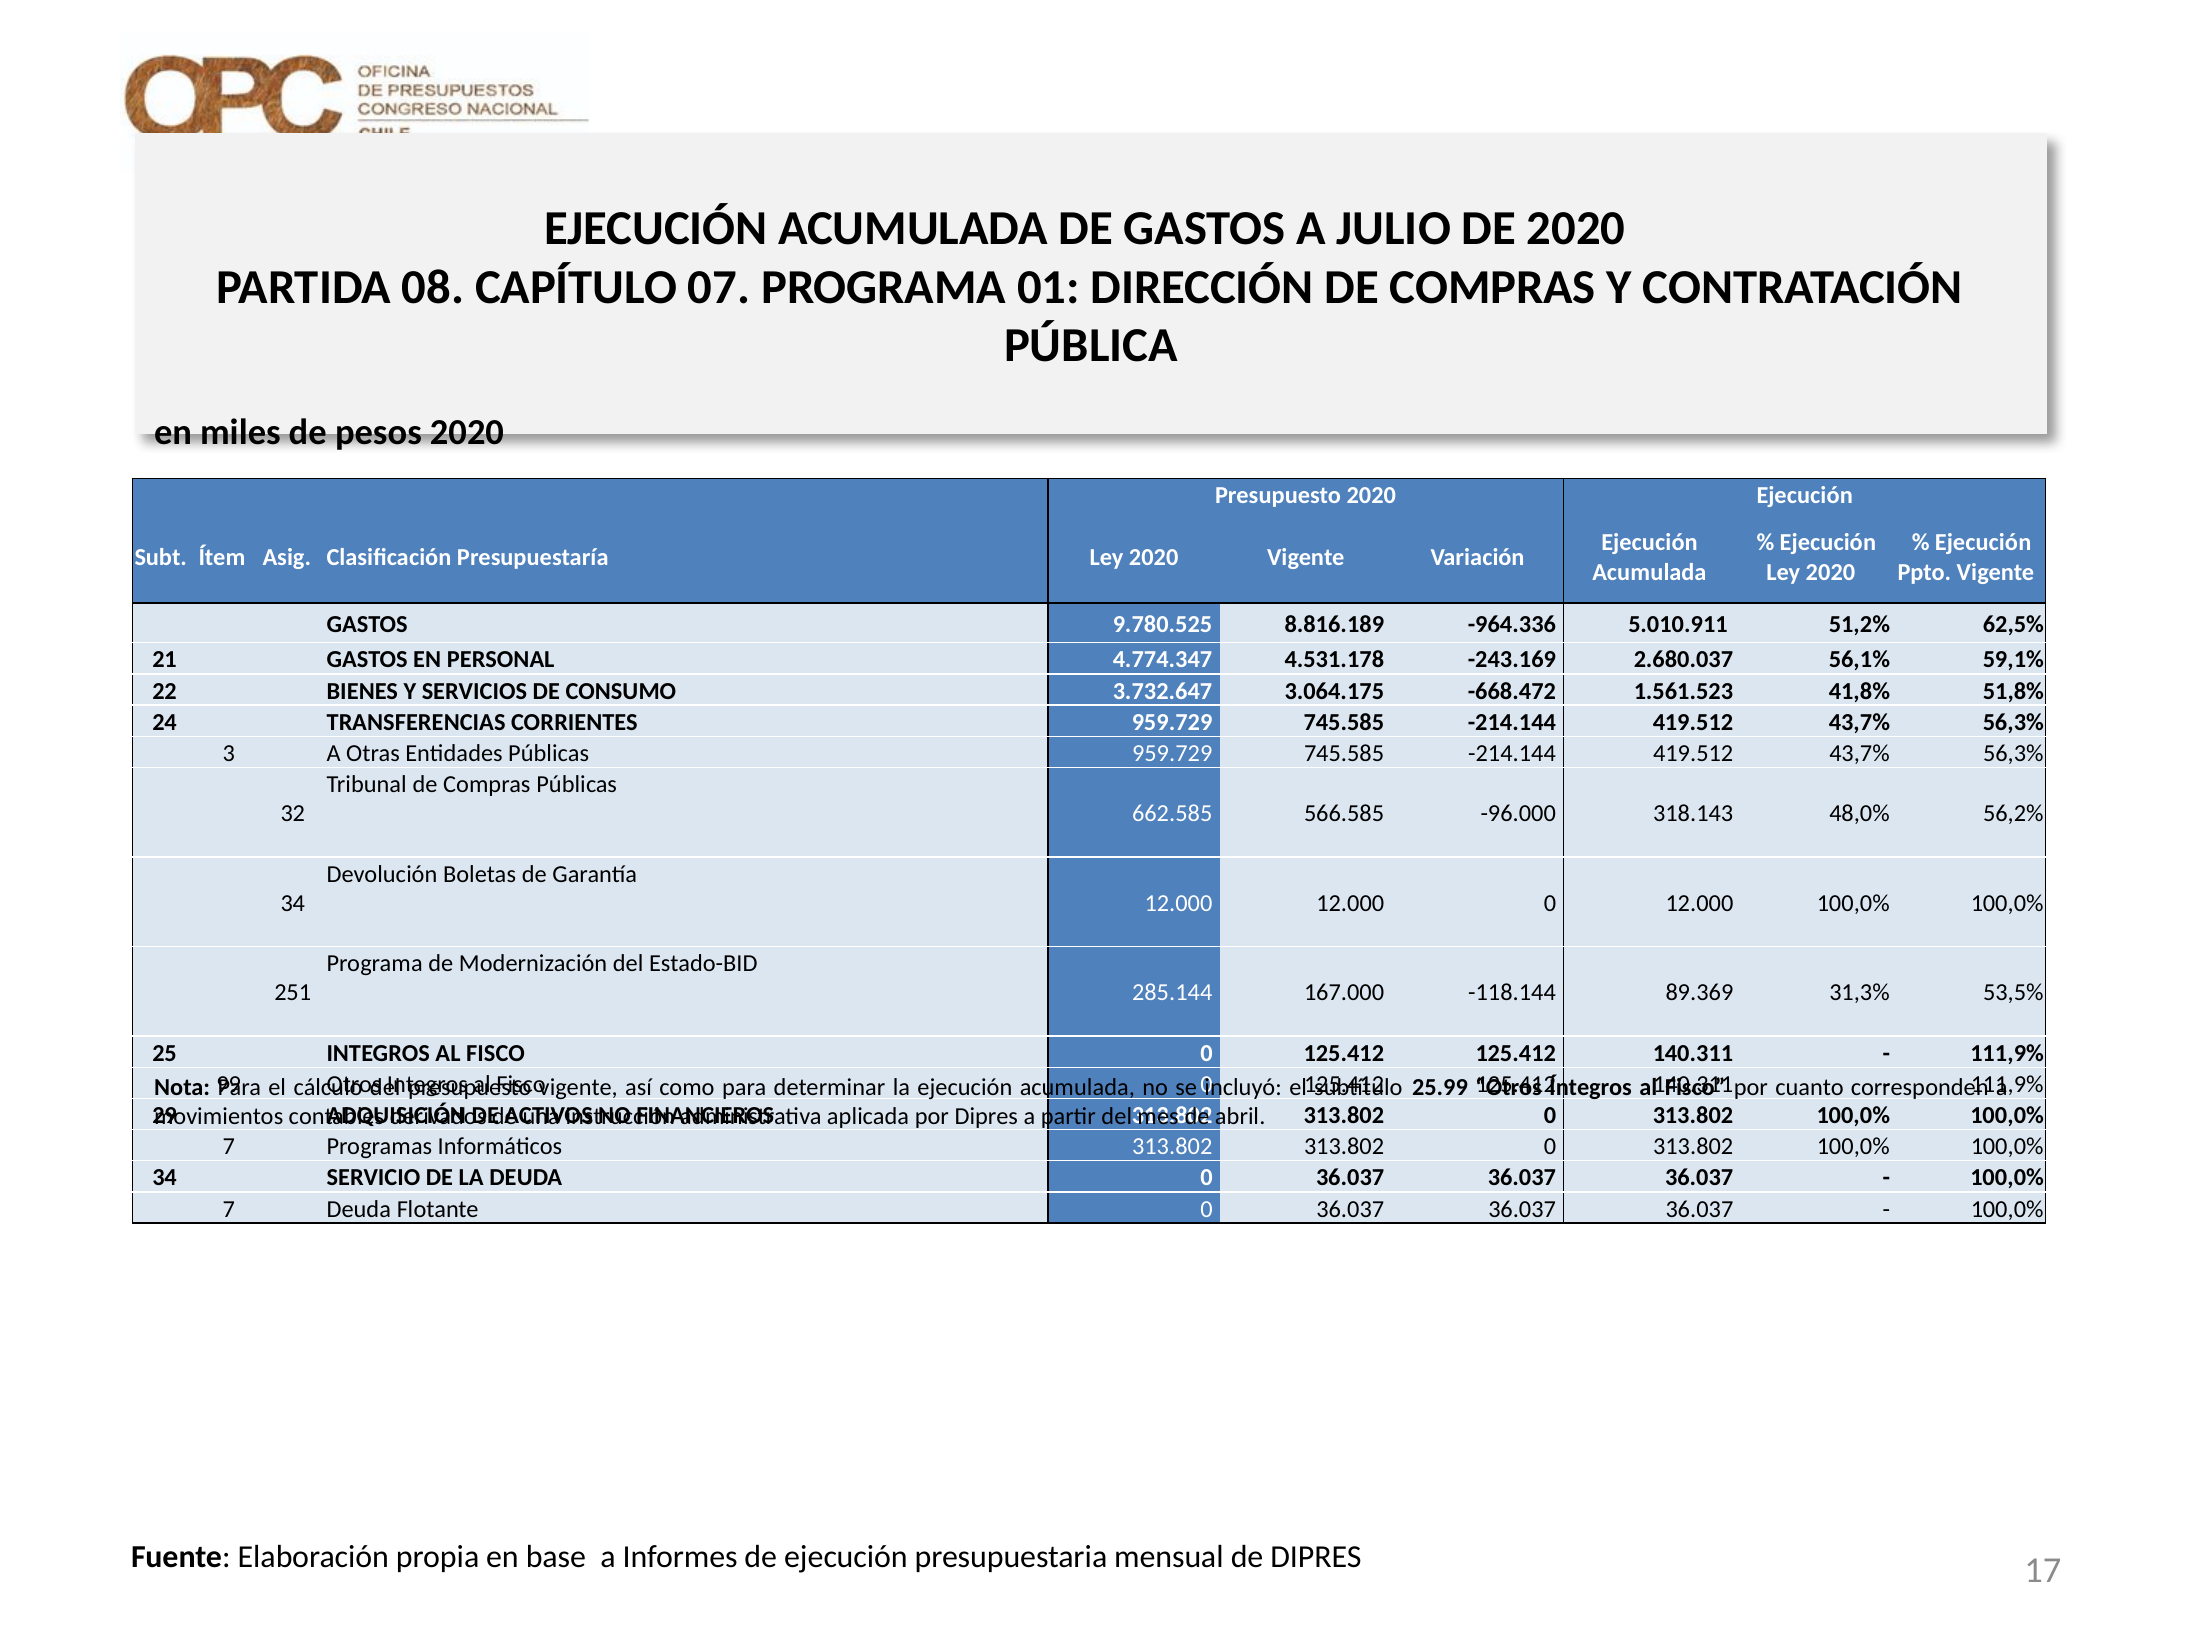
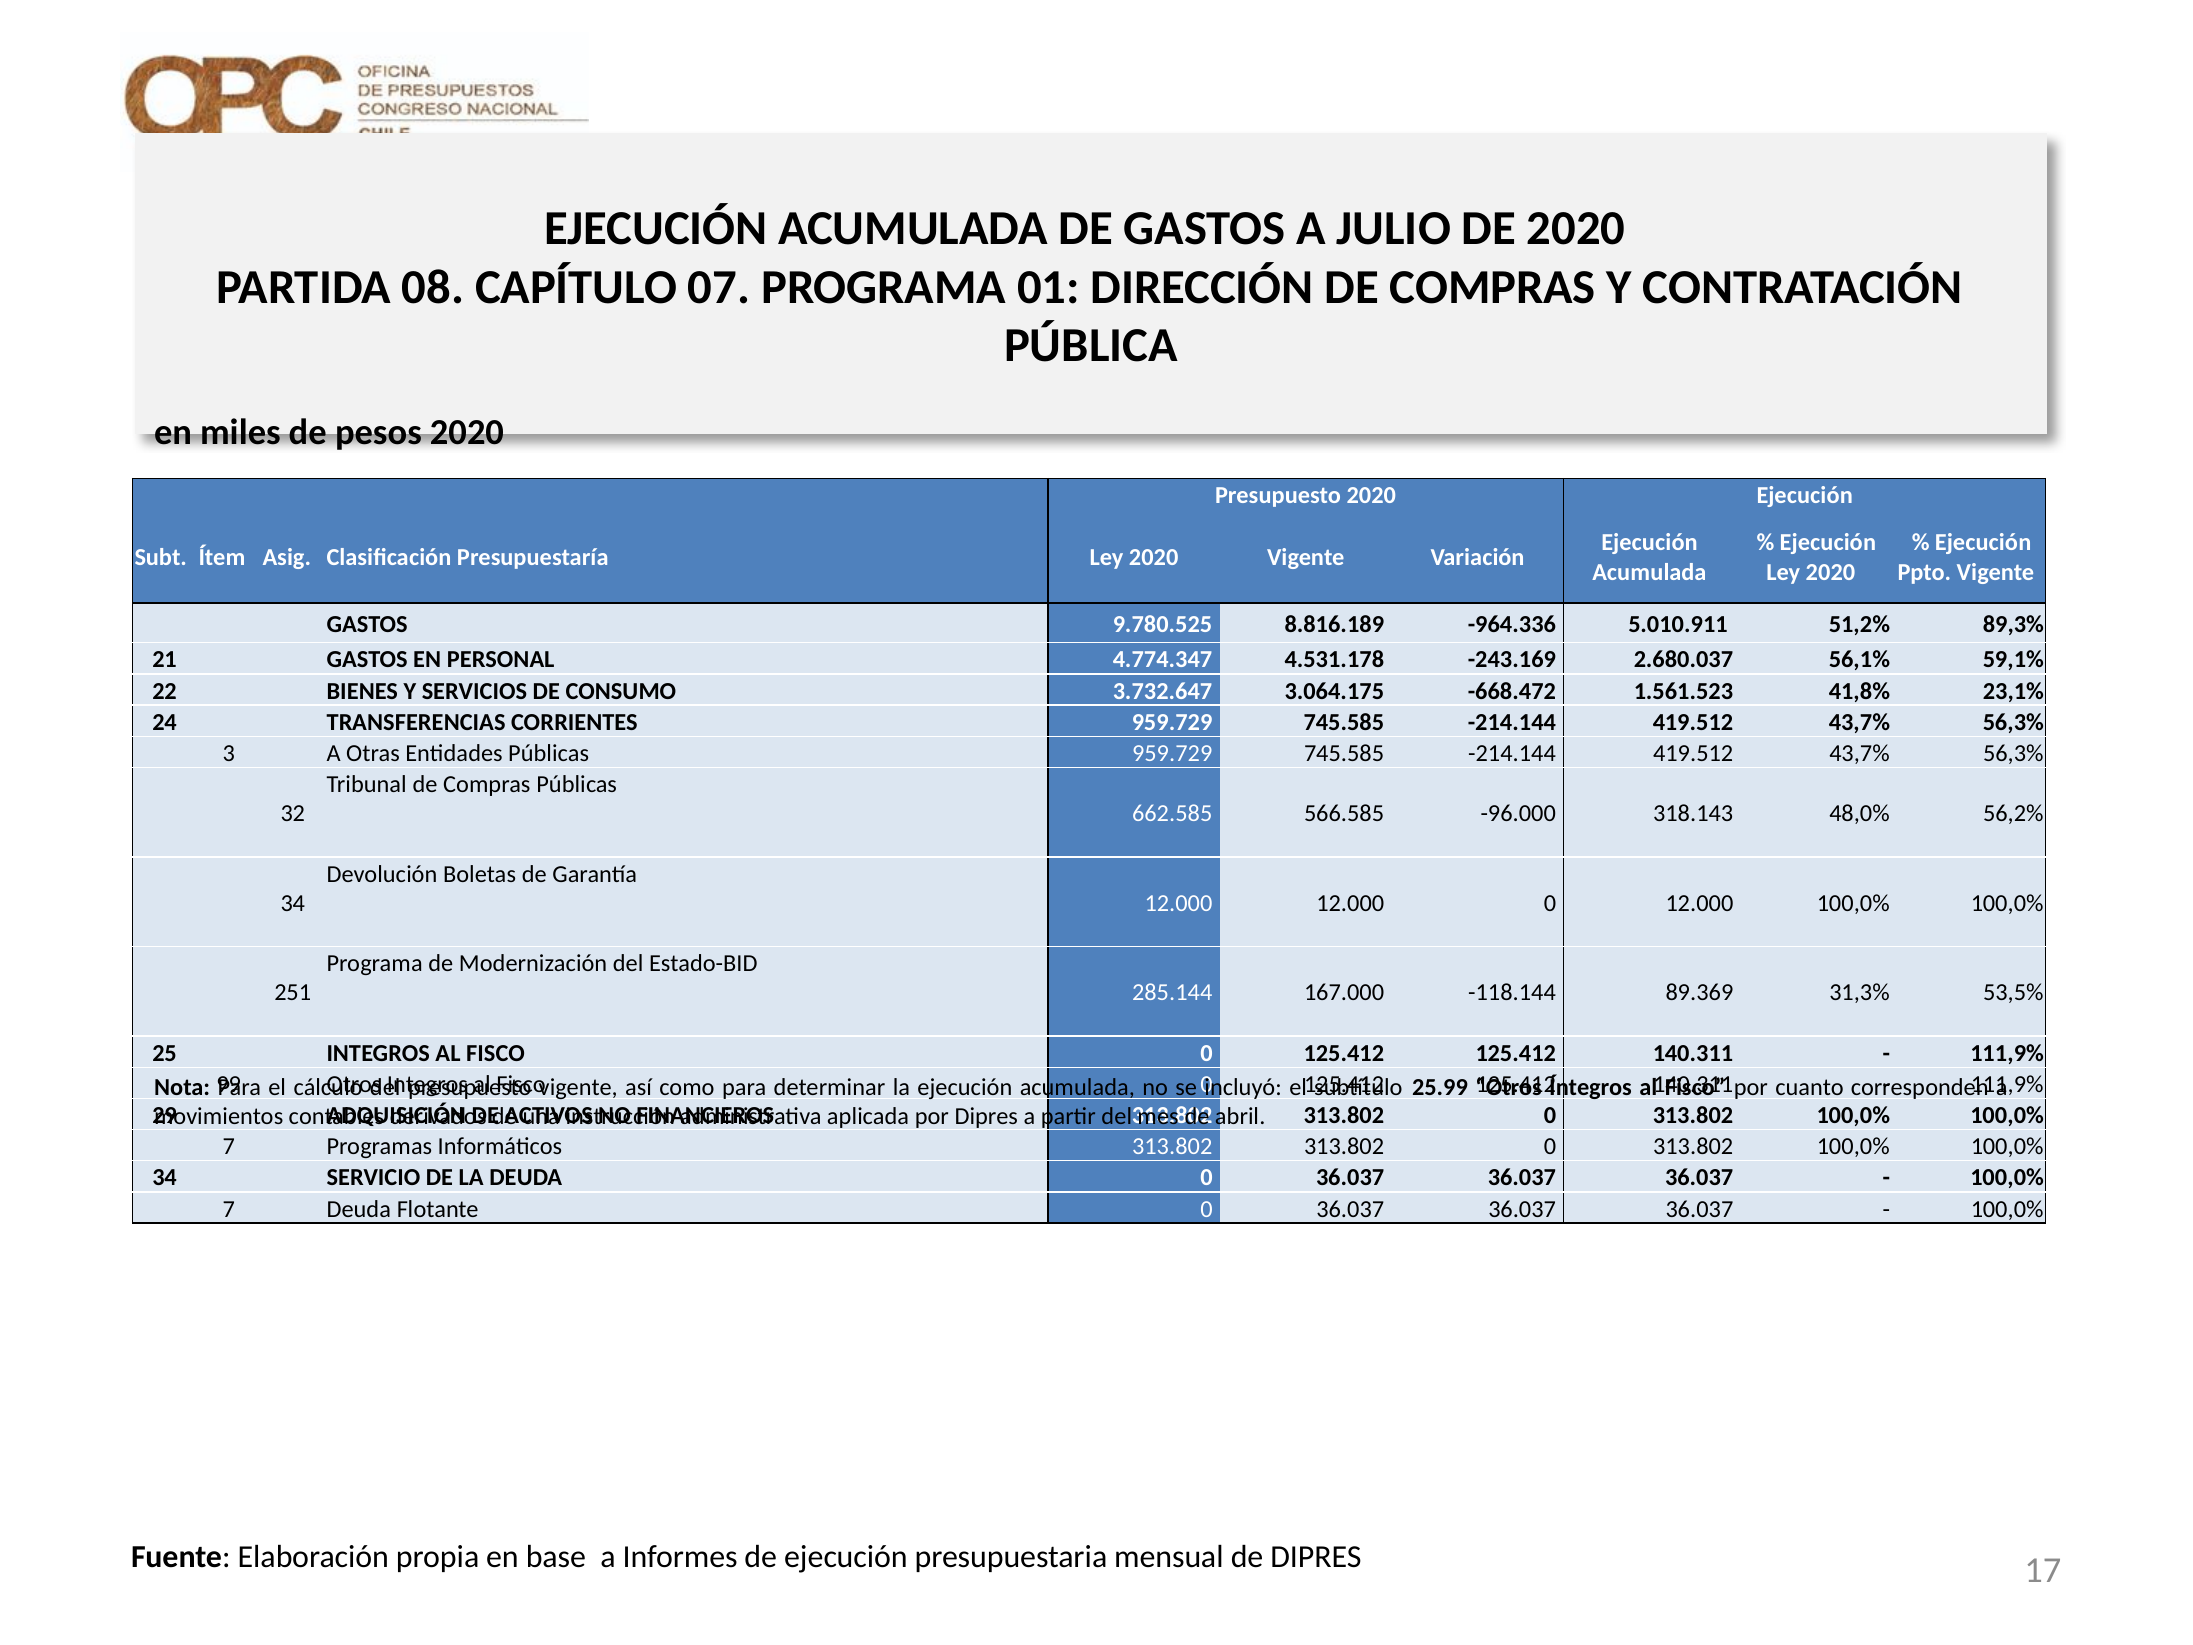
62,5%: 62,5% -> 89,3% (2013, 624)
51,8%: 51,8% -> 23,1% (2013, 691)
